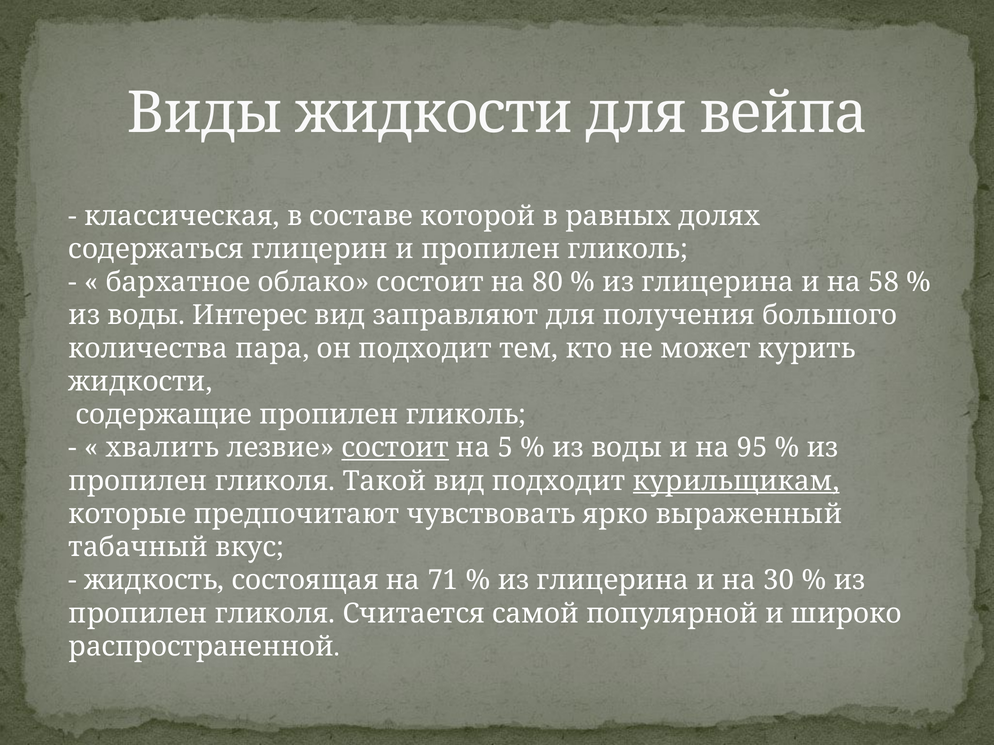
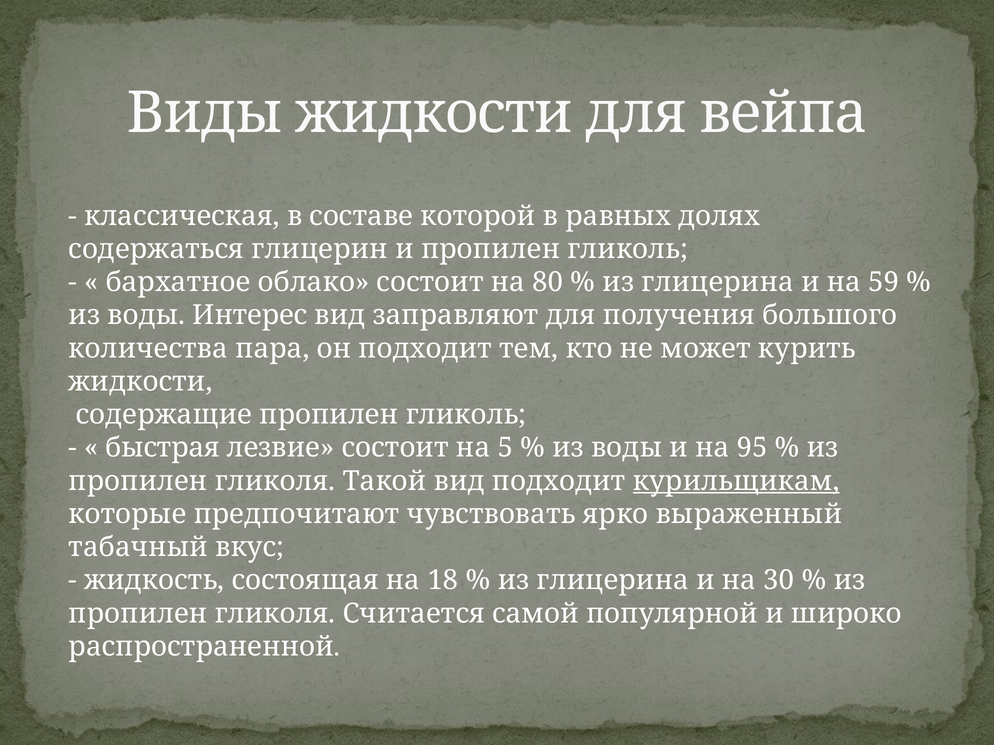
58: 58 -> 59 (884, 282)
хвалить: хвалить -> быстрая (163, 448)
состоит underline: present -> none (395, 448)
71: 71 -> 18 (443, 581)
